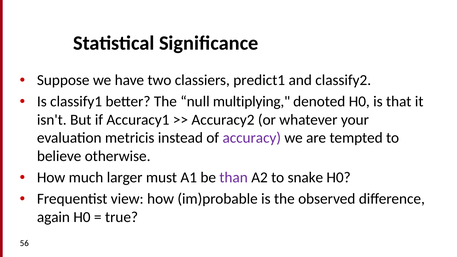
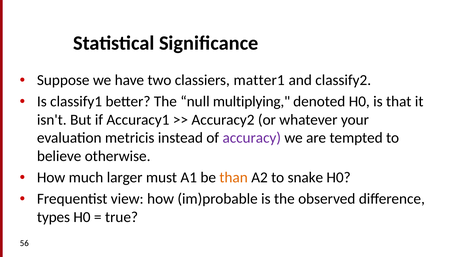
predict1: predict1 -> matter1 (259, 80)
than colour: purple -> orange (234, 178)
again: again -> types (53, 217)
